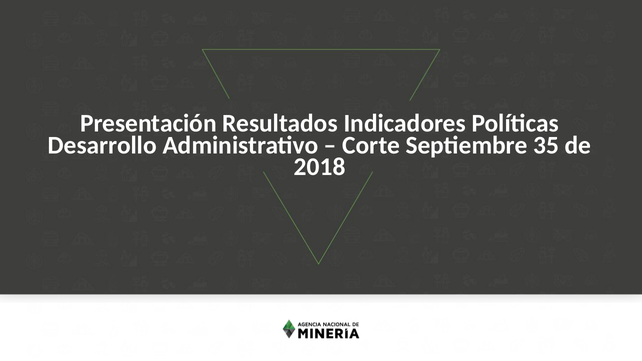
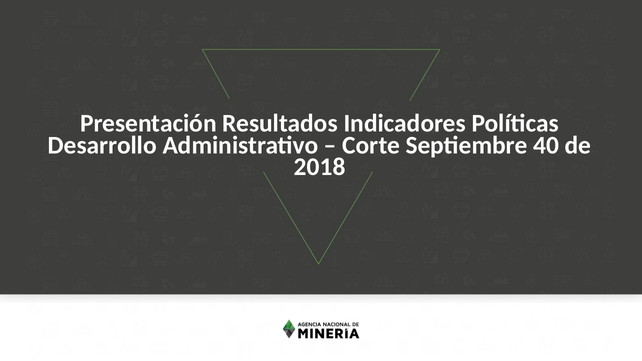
35: 35 -> 40 (546, 145)
